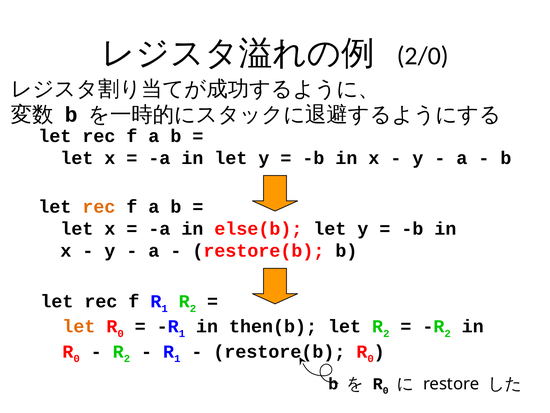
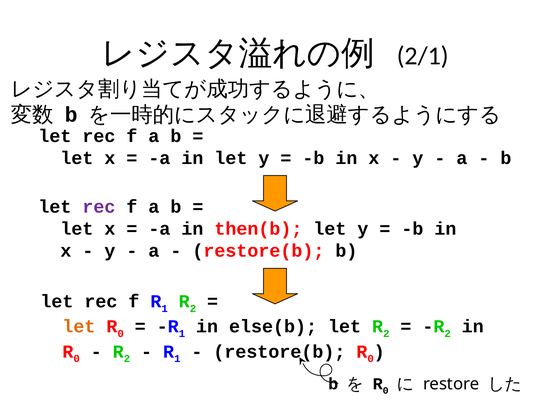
2/0: 2/0 -> 2/1 (423, 56)
rec colour: orange -> purple (99, 207)
else(b: else(b -> then(b (258, 229)
then(b: then(b -> else(b (273, 326)
